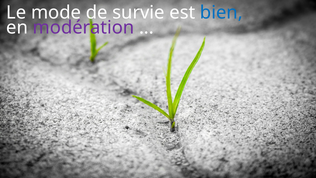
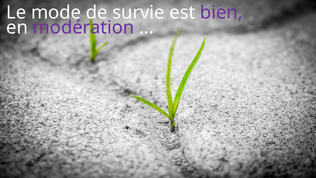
bien colour: blue -> purple (221, 12)
